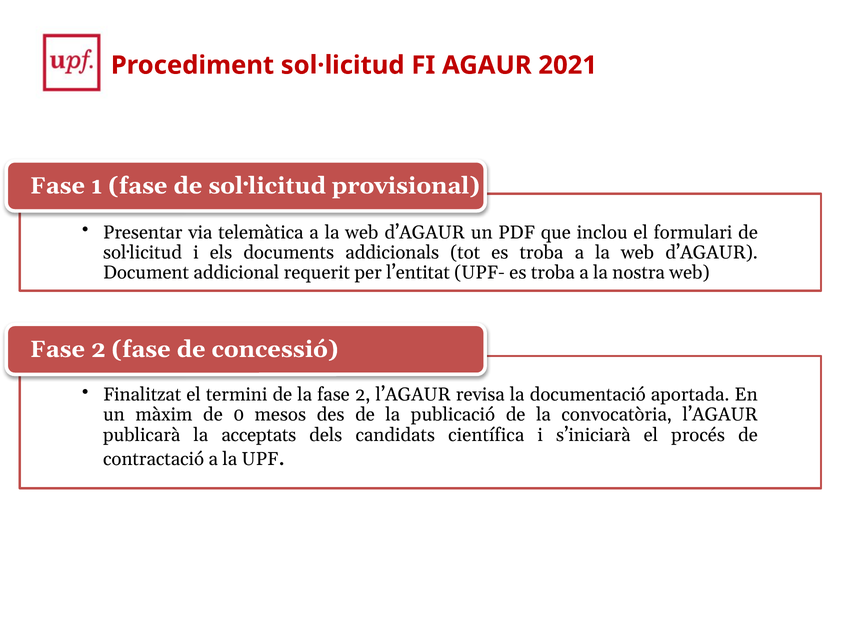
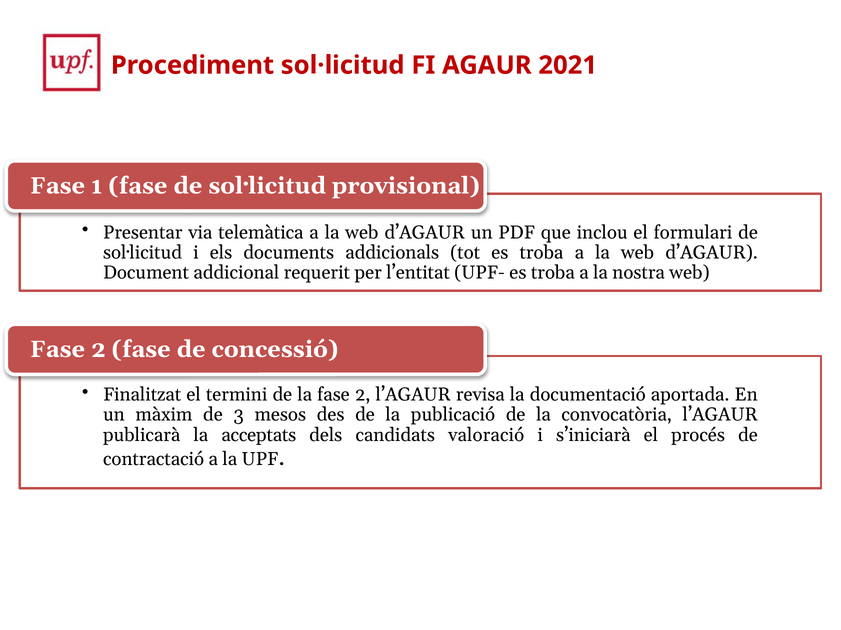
0: 0 -> 3 (239, 415)
científica: científica -> valoració (486, 435)
